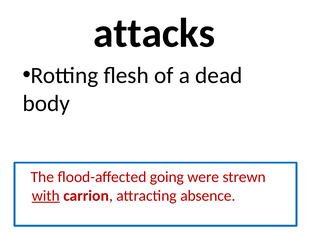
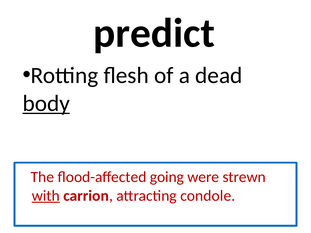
attacks: attacks -> predict (154, 33)
body underline: none -> present (46, 103)
absence: absence -> condole (208, 196)
